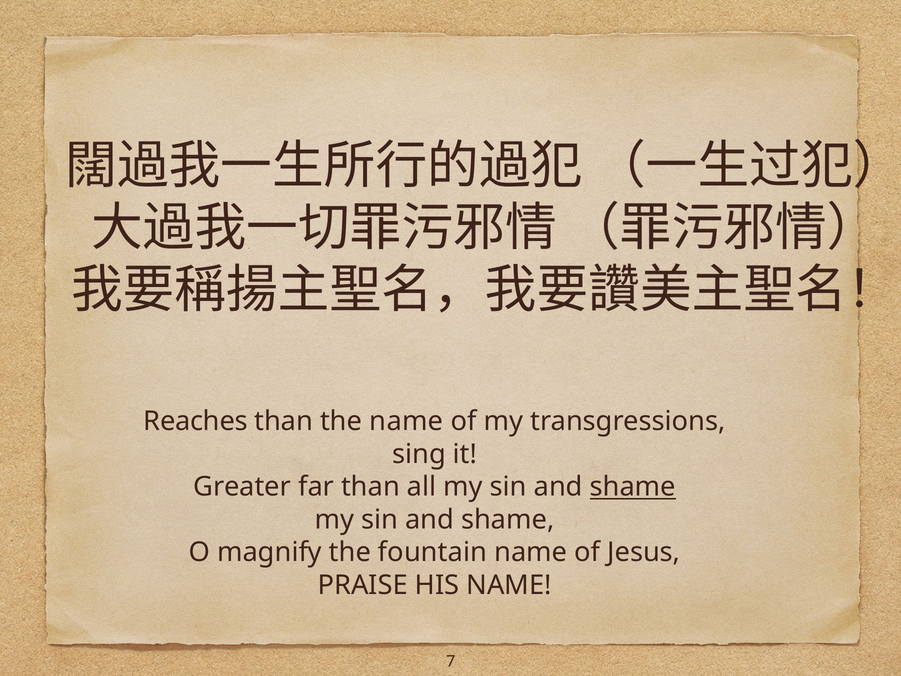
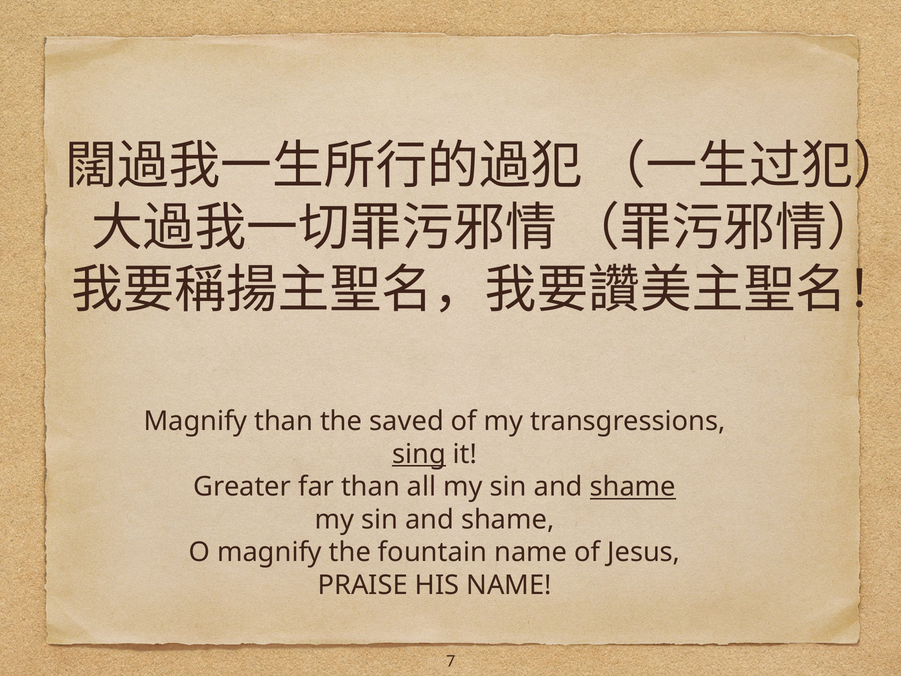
Reaches: Reaches -> Magnify (195, 421)
the name: name -> saved (406, 421)
sing underline: none -> present (419, 454)
